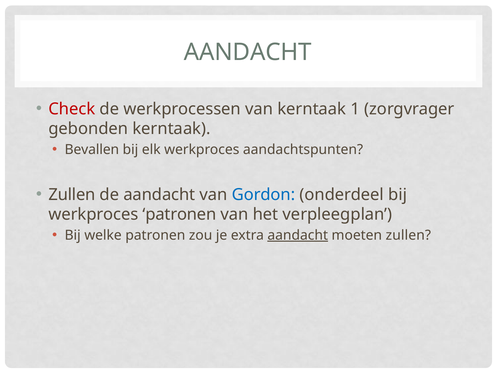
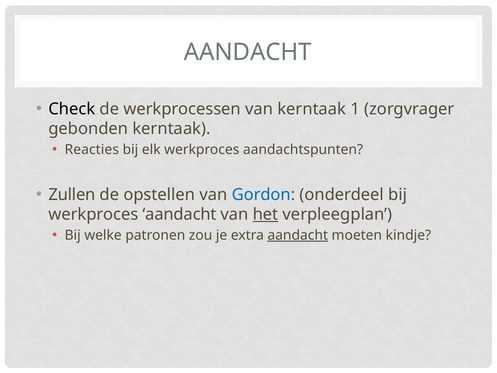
Check colour: red -> black (72, 109)
Bevallen: Bevallen -> Reacties (92, 150)
de aandacht: aandacht -> opstellen (159, 194)
werkproces patronen: patronen -> aandacht (180, 214)
het underline: none -> present (266, 214)
moeten zullen: zullen -> kindje (408, 235)
